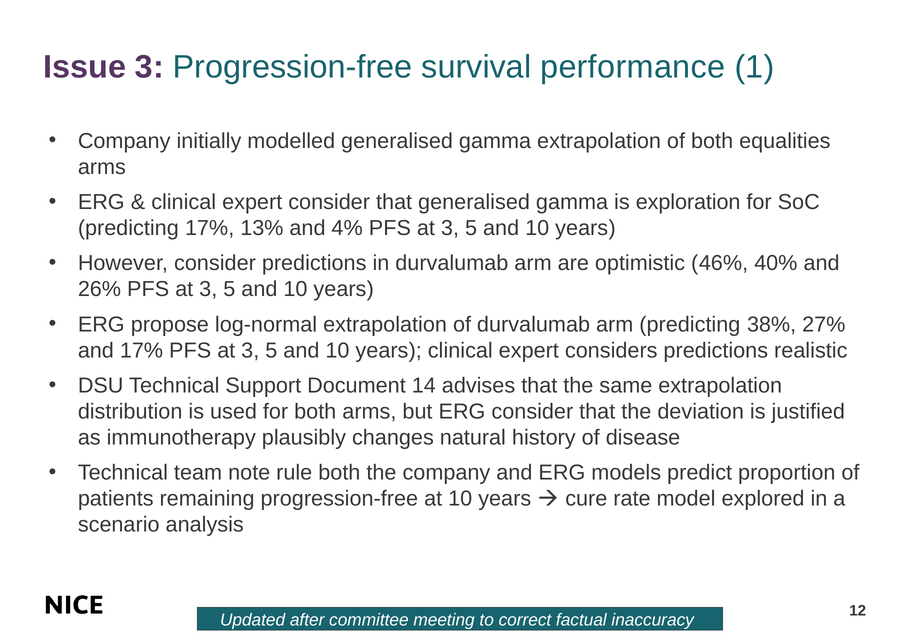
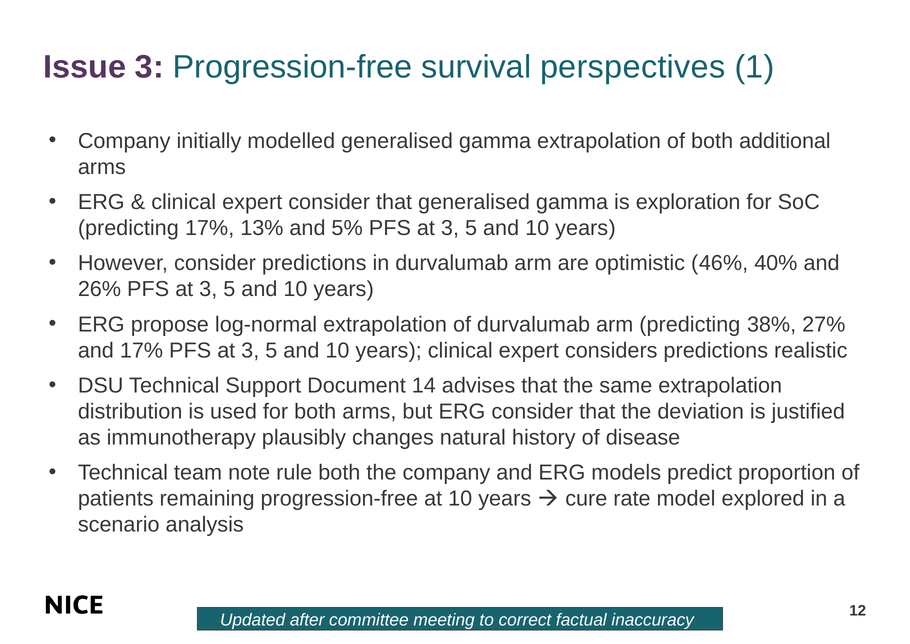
performance: performance -> perspectives (633, 67)
equalities: equalities -> additional (785, 141)
4%: 4% -> 5% (347, 228)
